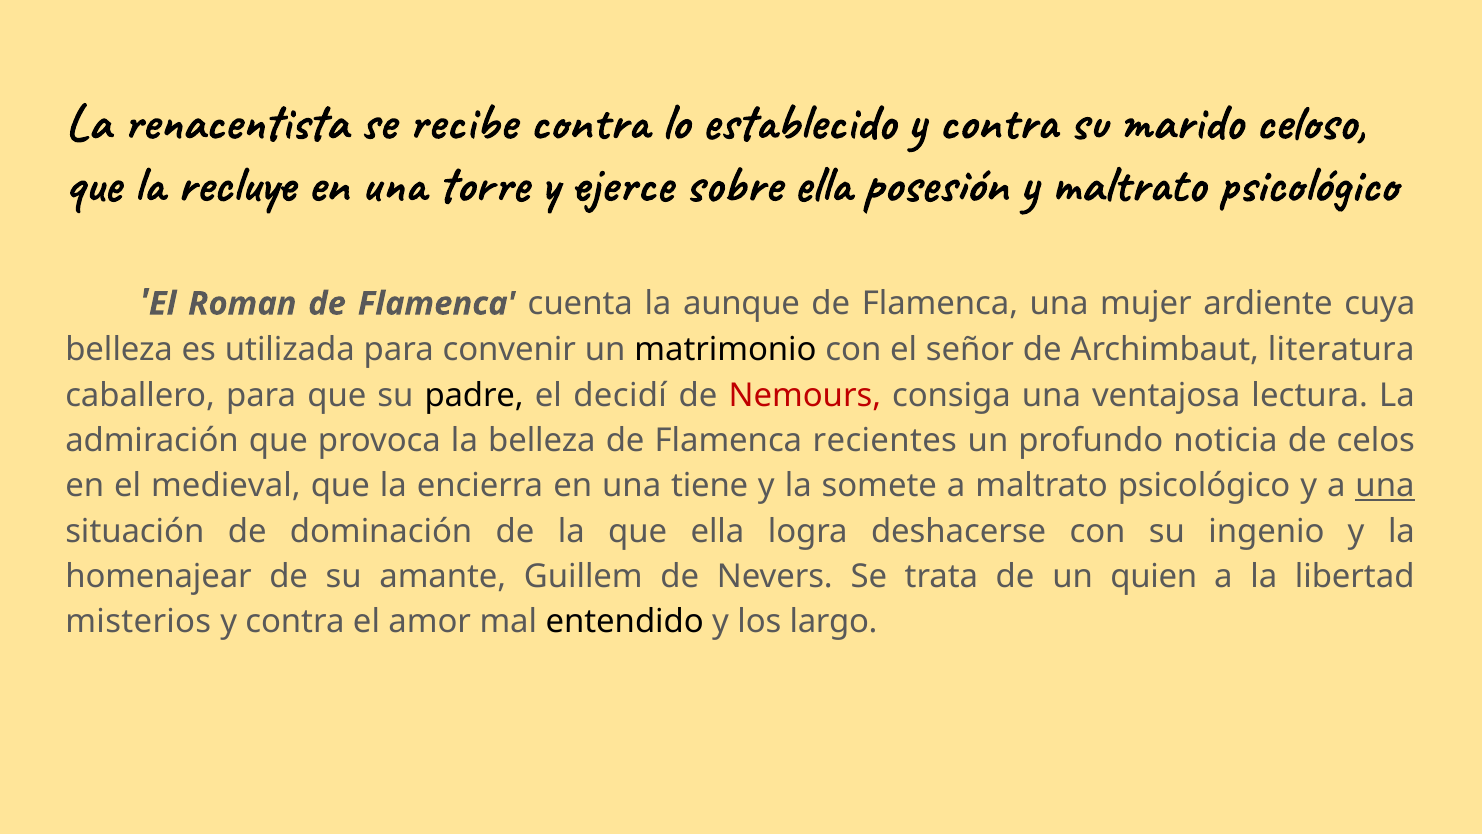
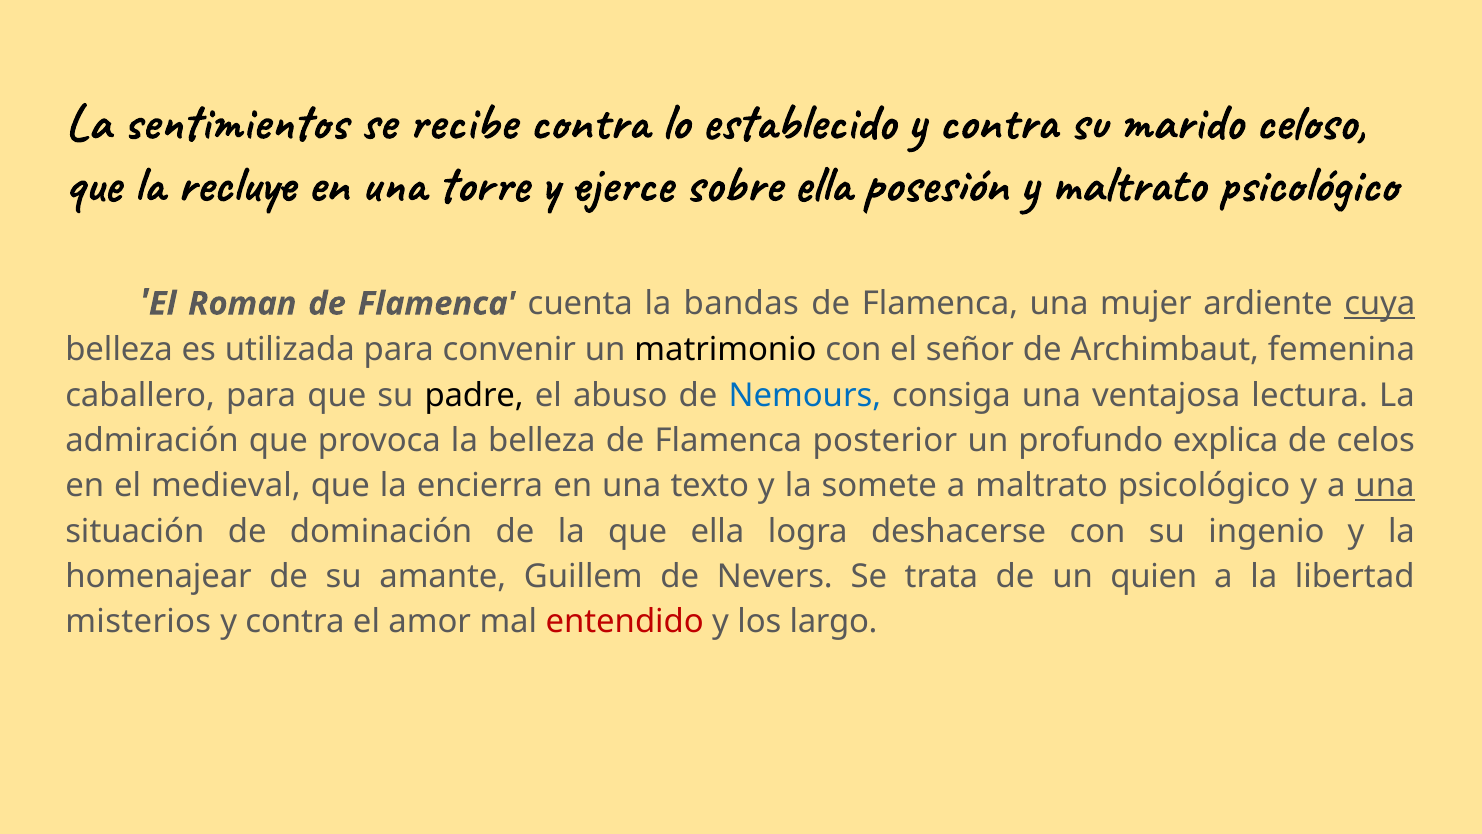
renacentista: renacentista -> sentimientos (235, 122)
aunque: aunque -> bandas (741, 304)
cuya underline: none -> present (1380, 304)
literatura: literatura -> femenina (1341, 350)
decidí: decidí -> abuso (620, 395)
Nemours colour: red -> blue (805, 395)
recientes: recientes -> posterior (885, 440)
noticia: noticia -> explica (1226, 440)
tiene: tiene -> texto (710, 486)
entendido colour: black -> red (625, 622)
